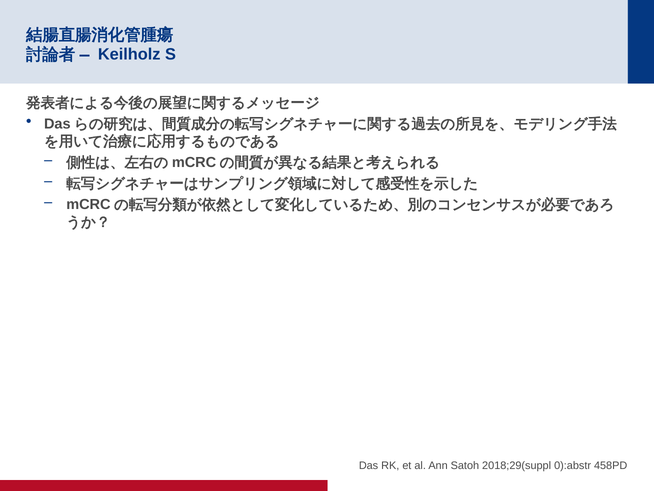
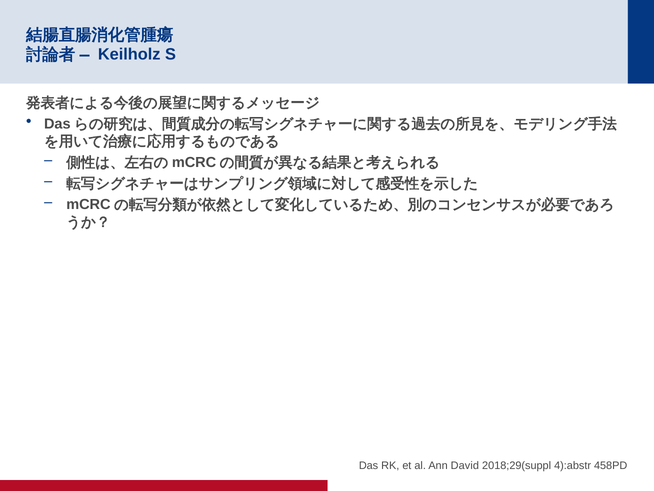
Satoh: Satoh -> David (465, 465)
0):abstr: 0):abstr -> 4):abstr (573, 465)
